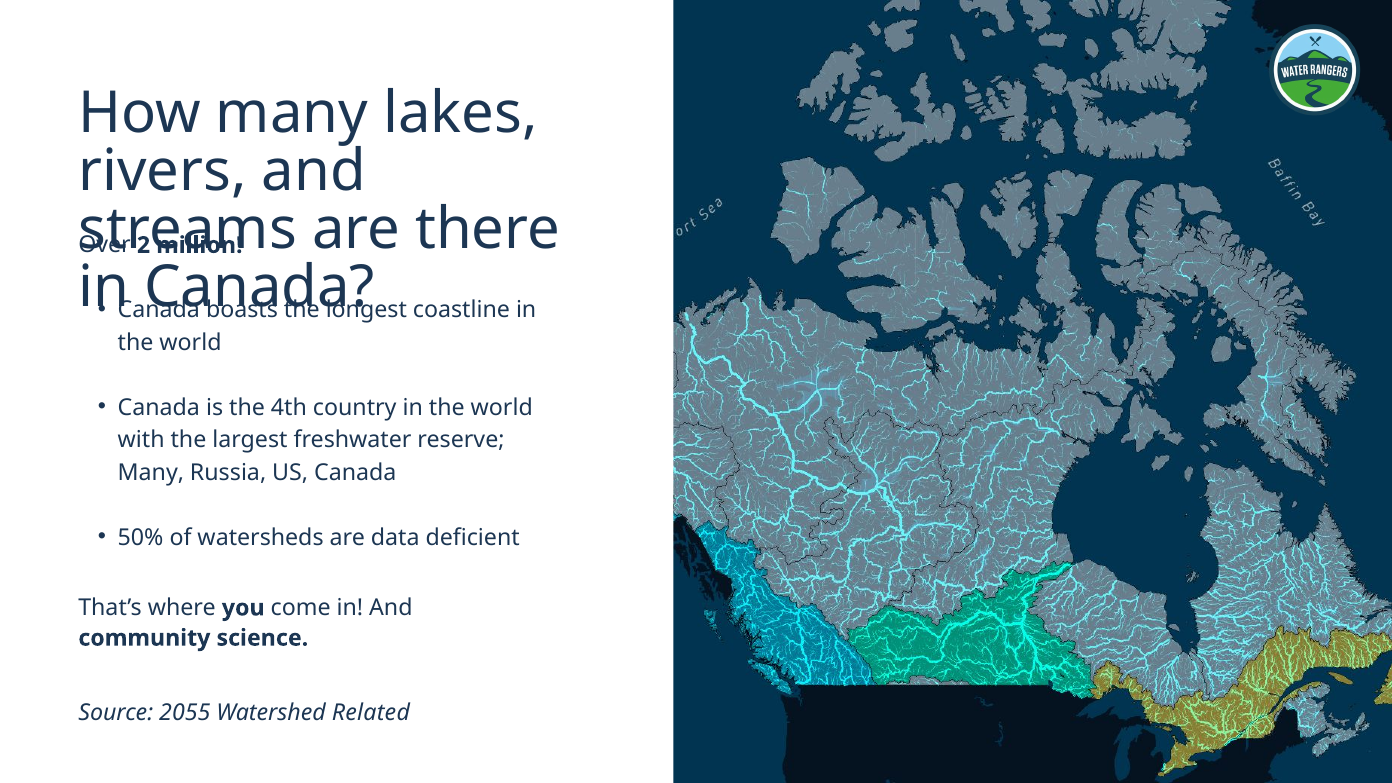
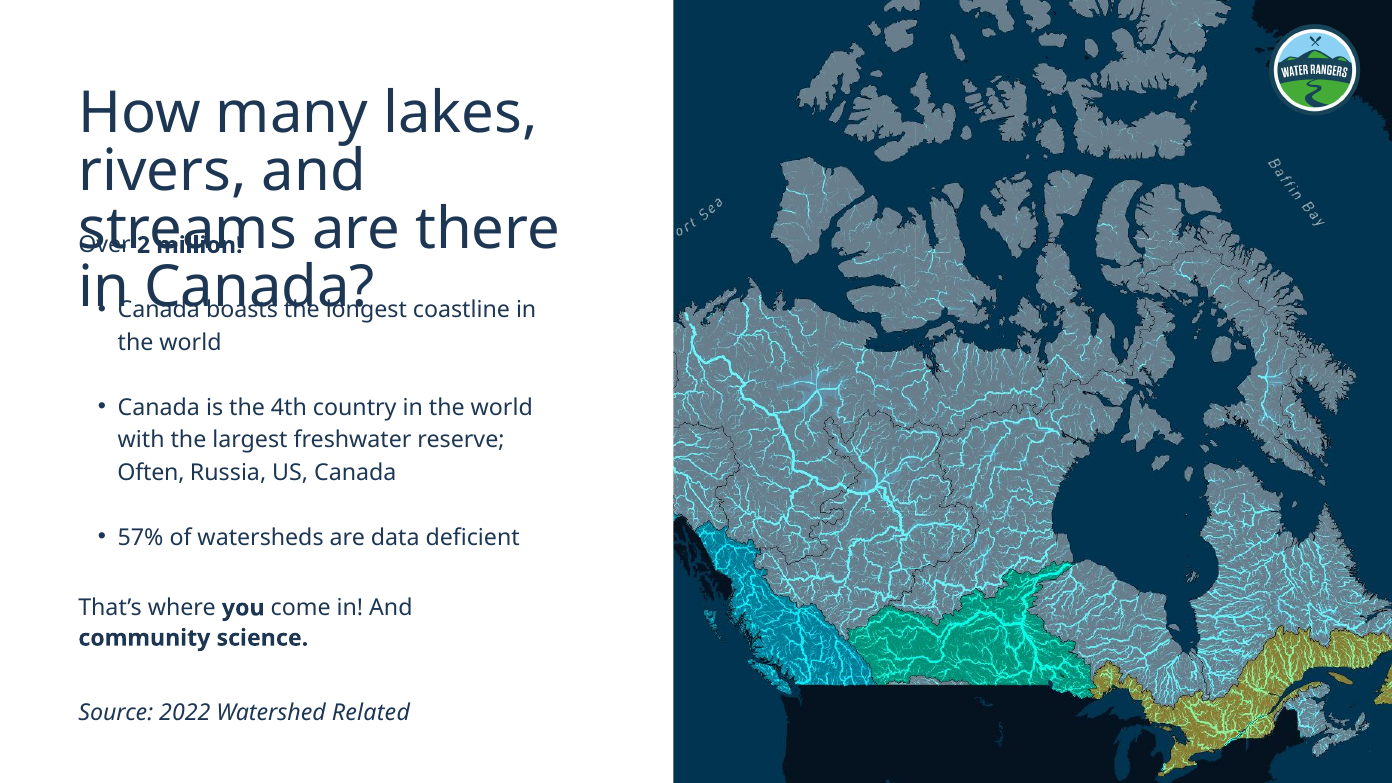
Many: Many -> Often (151, 472)
50%: 50% -> 57% (141, 537)
2055: 2055 -> 2022 (185, 713)
